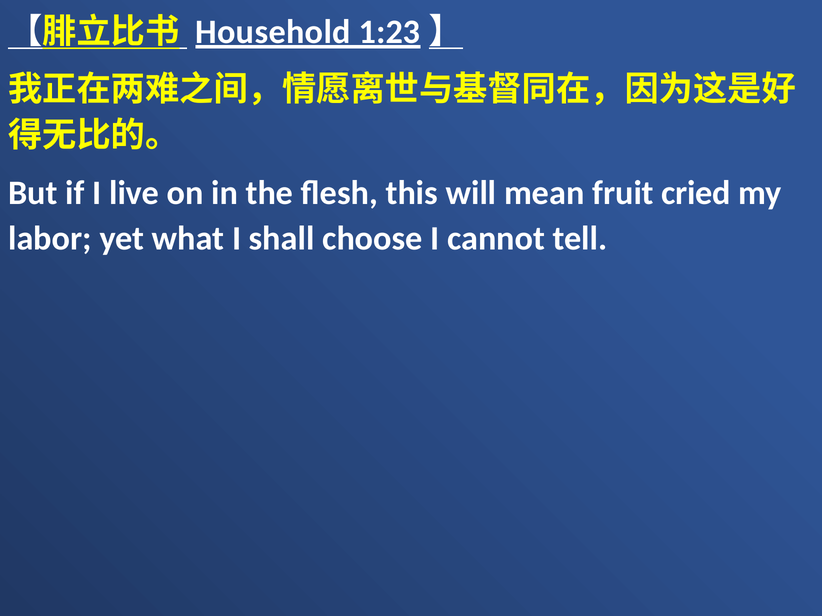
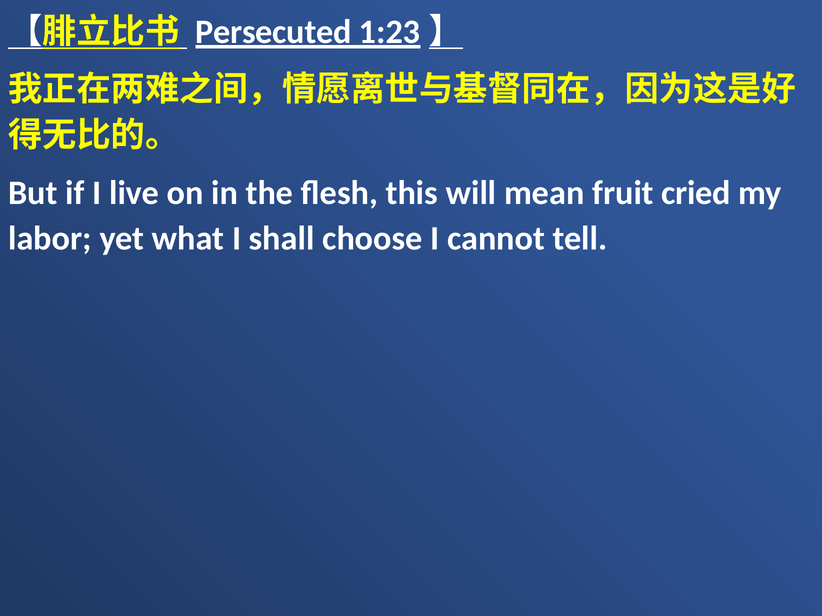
Household: Household -> Persecuted (273, 32)
